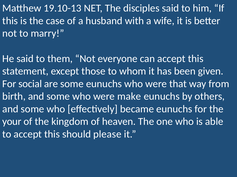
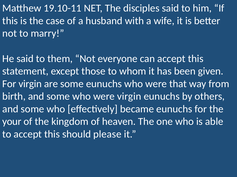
19.10-13: 19.10-13 -> 19.10-11 (63, 8)
For social: social -> virgin (30, 84)
were make: make -> virgin (129, 97)
